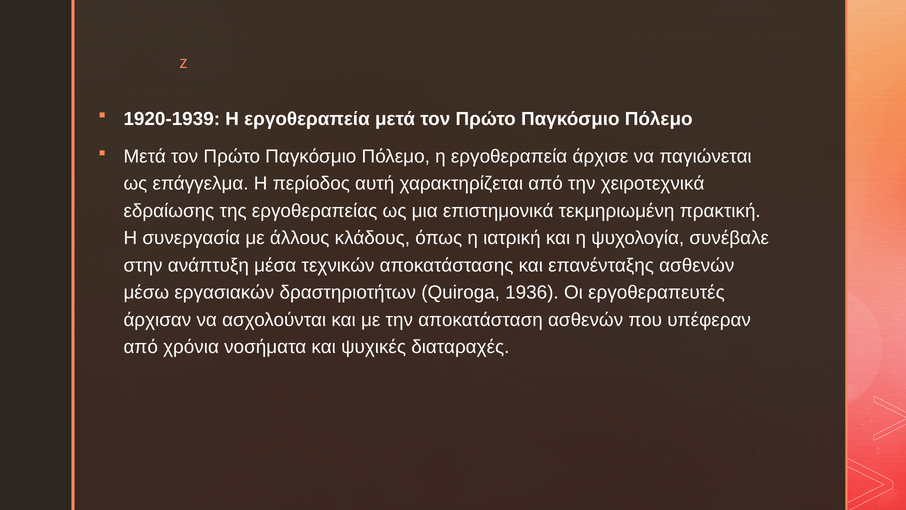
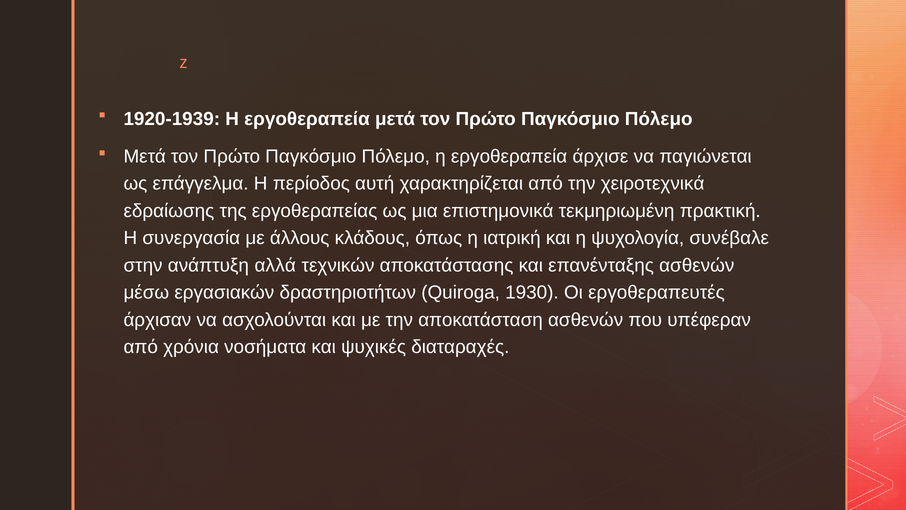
μέσα: μέσα -> αλλά (275, 265)
1936: 1936 -> 1930 (532, 292)
